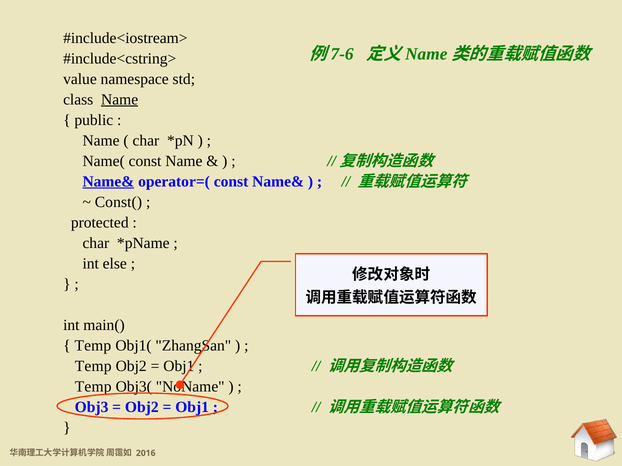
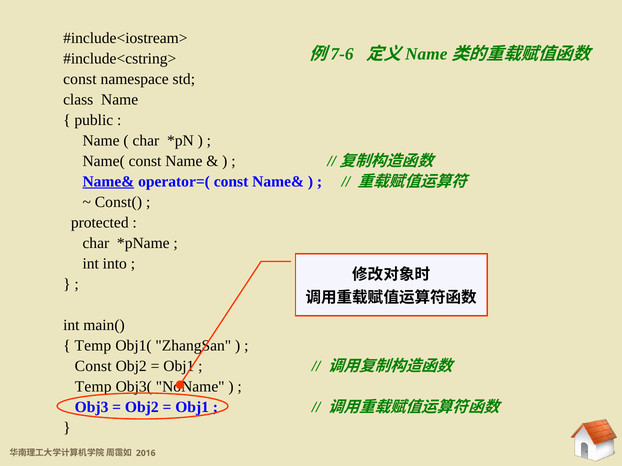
value: value -> const (80, 79)
Name underline: present -> none (120, 100)
else: else -> into (115, 264)
Temp: Temp -> Const (93, 366)
